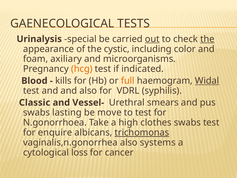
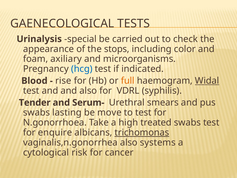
out underline: present -> none (152, 39)
the underline: present -> none (207, 39)
cystic: cystic -> stops (117, 49)
hcg colour: orange -> blue (82, 69)
kills: kills -> rise (63, 81)
Classic: Classic -> Tender (35, 102)
Vessel-: Vessel- -> Serum- (88, 102)
clothes: clothes -> treated (156, 122)
loss: loss -> risk (79, 152)
